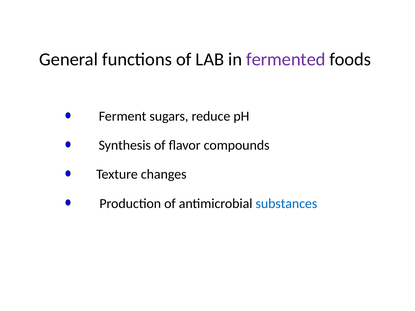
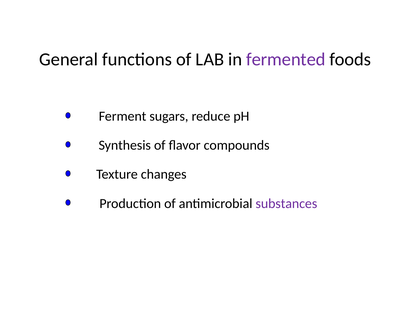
substances colour: blue -> purple (286, 204)
